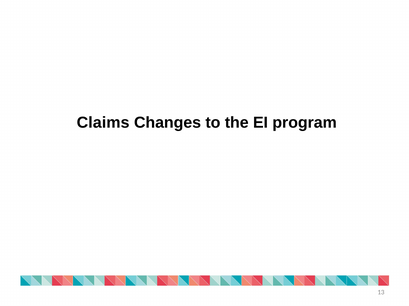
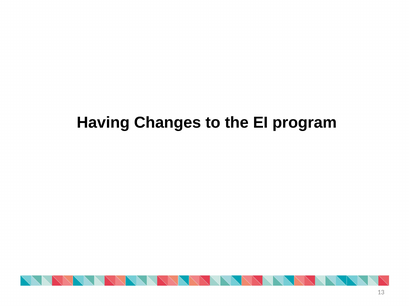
Claims: Claims -> Having (103, 123)
